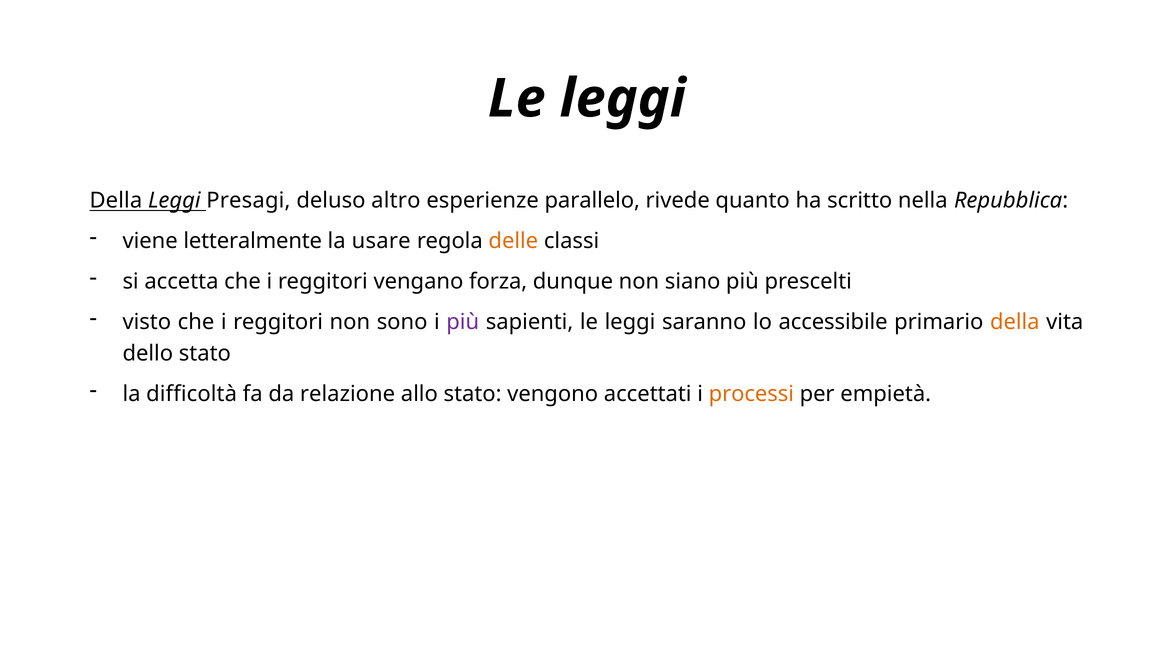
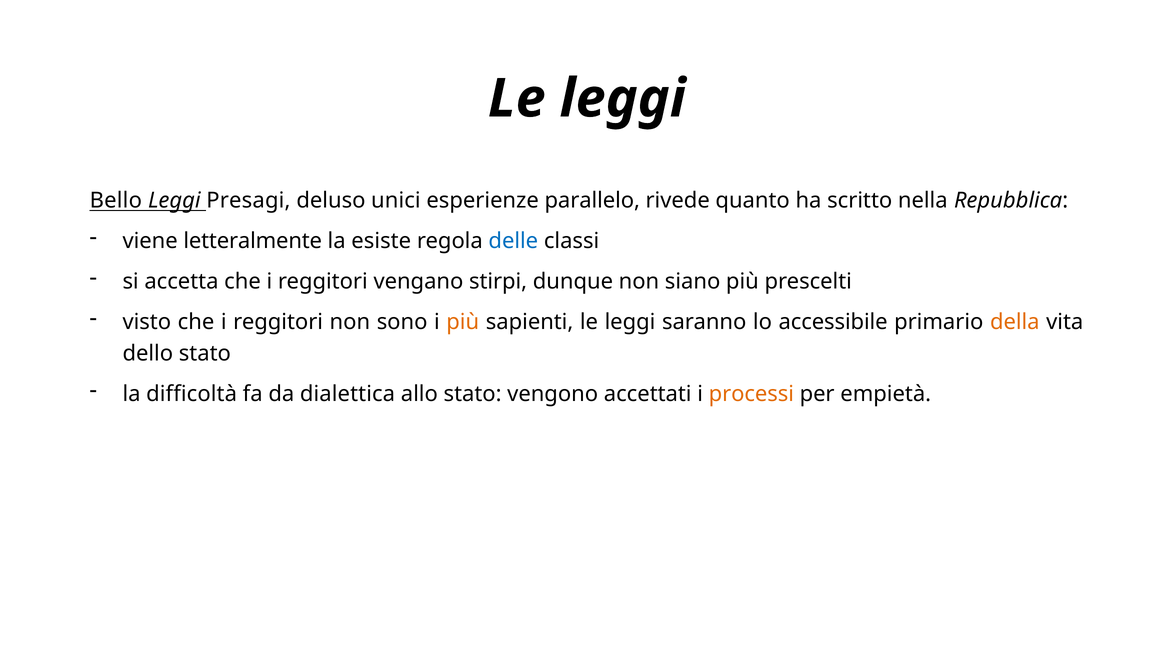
Della: Della -> Bello (116, 200)
altro: altro -> unici (396, 200)
usare: usare -> esiste (381, 241)
delle colour: orange -> blue (513, 241)
forza: forza -> stirpi (498, 281)
più colour: purple -> orange (463, 322)
relazione: relazione -> dialettica (348, 394)
